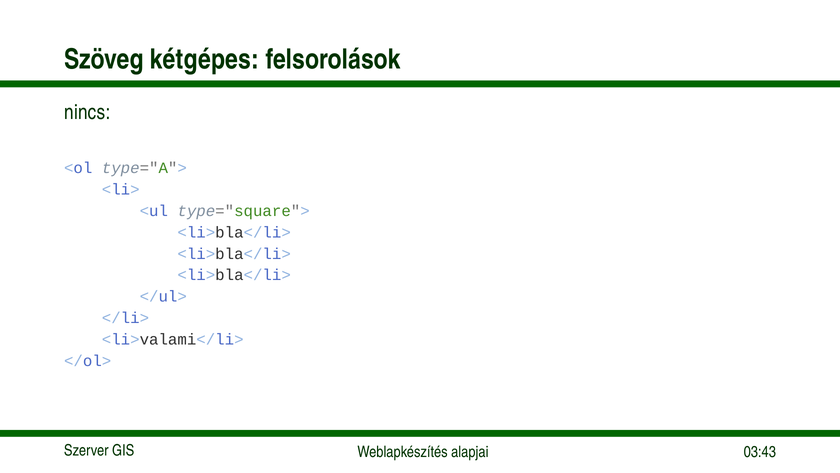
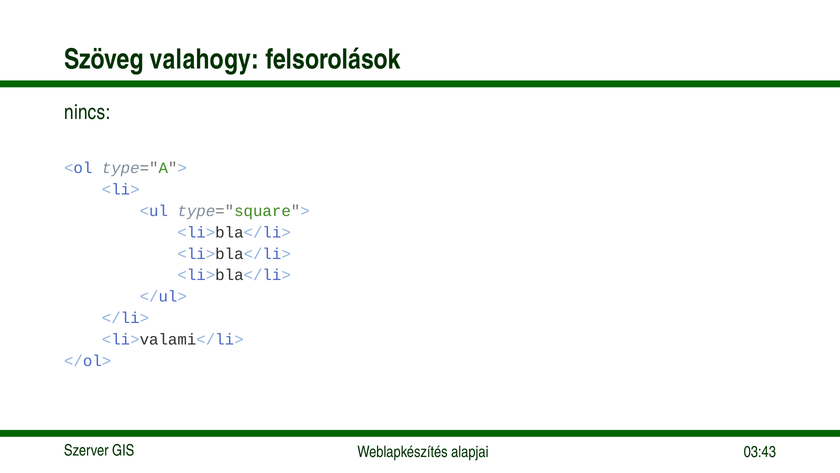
kétgépes: kétgépes -> valahogy (204, 60)
